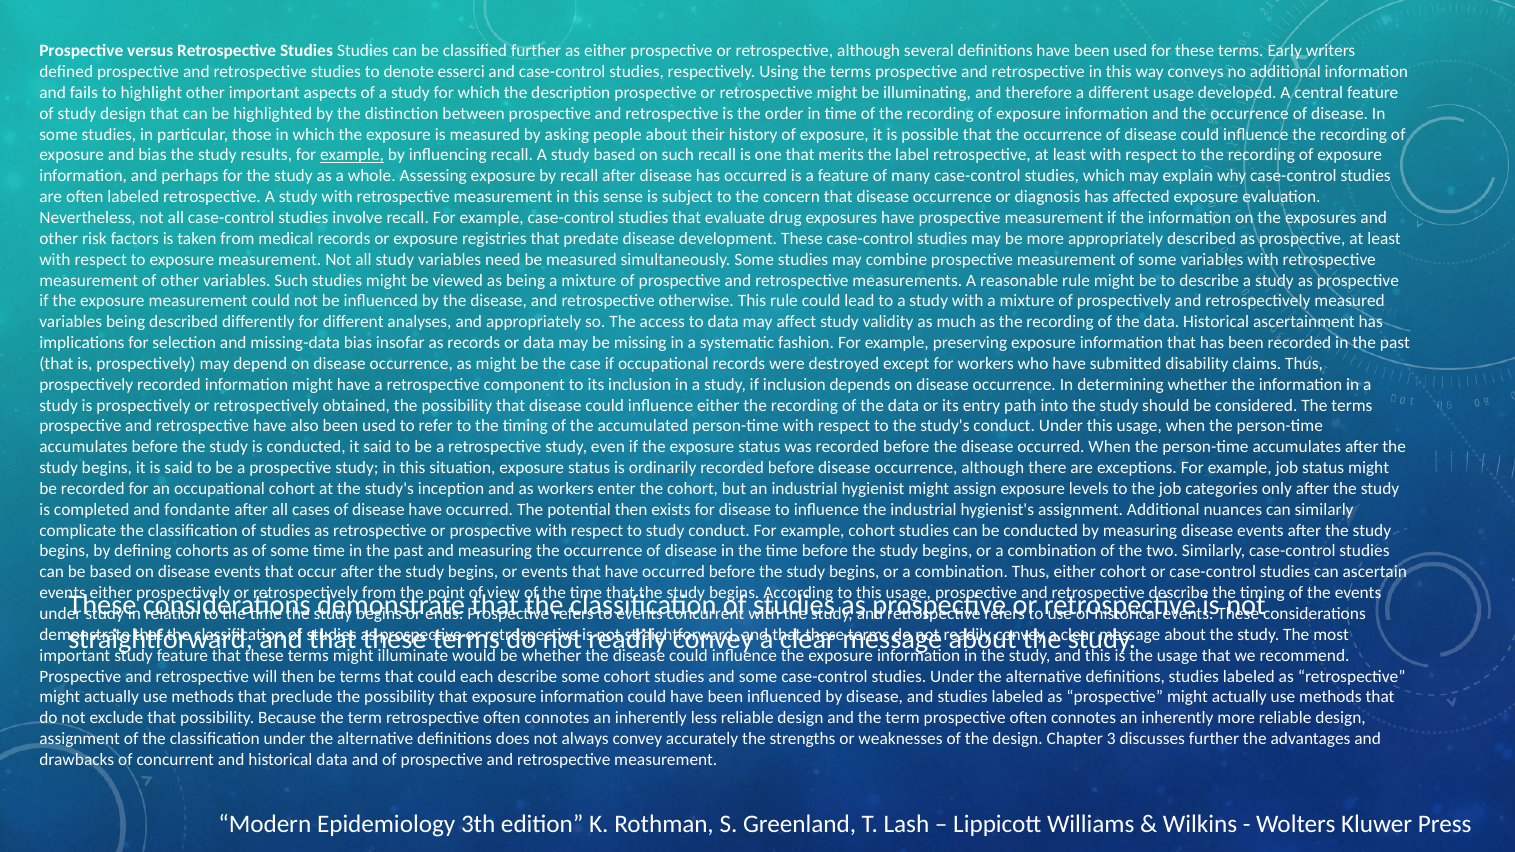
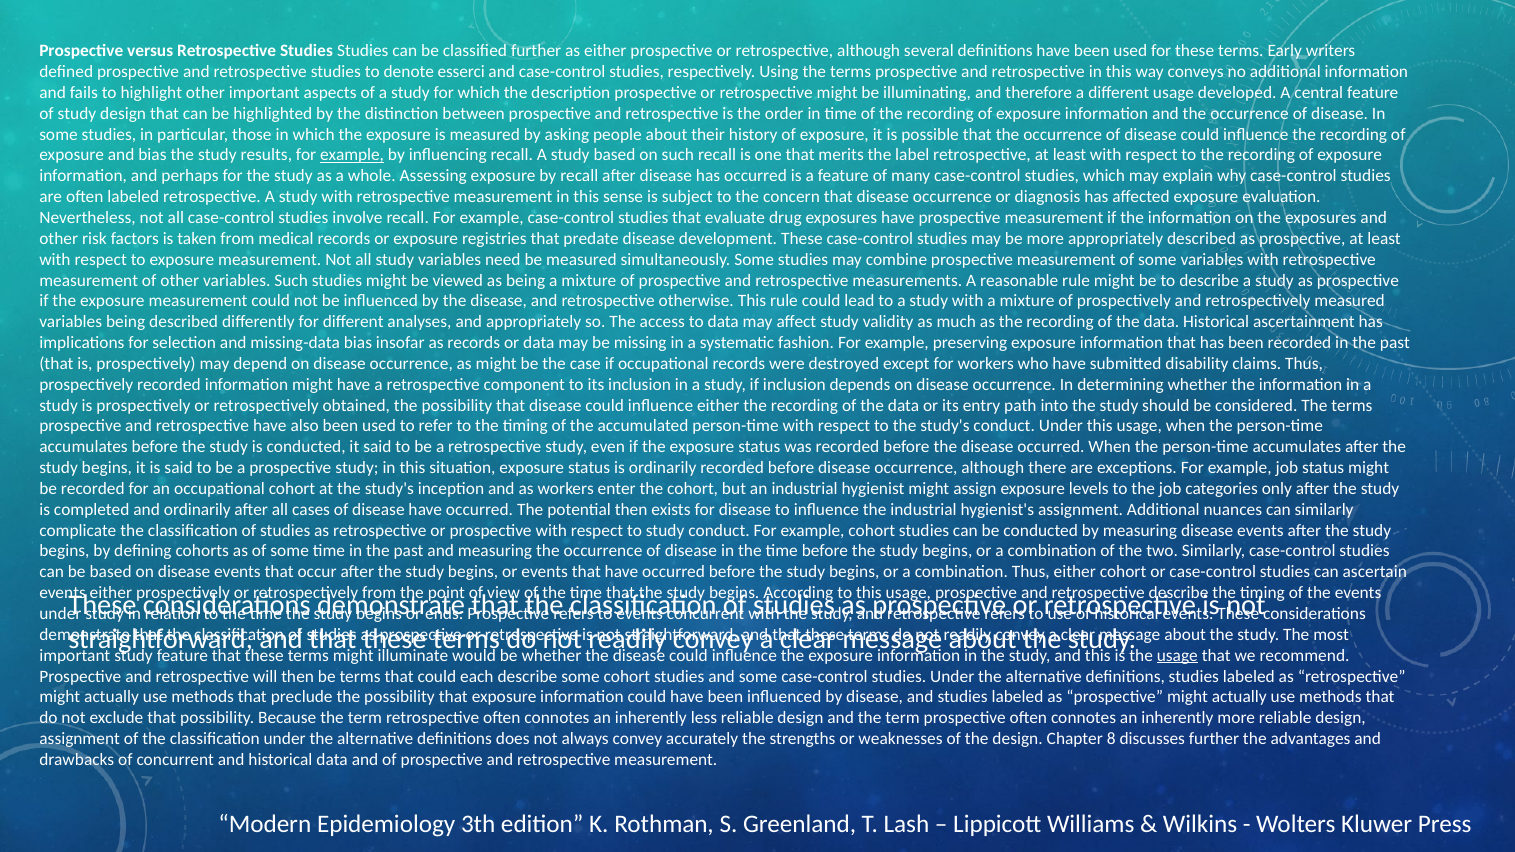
and fondante: fondante -> ordinarily (197, 510)
usage underline: none -> present (1177, 656)
3: 3 -> 8 (1111, 739)
